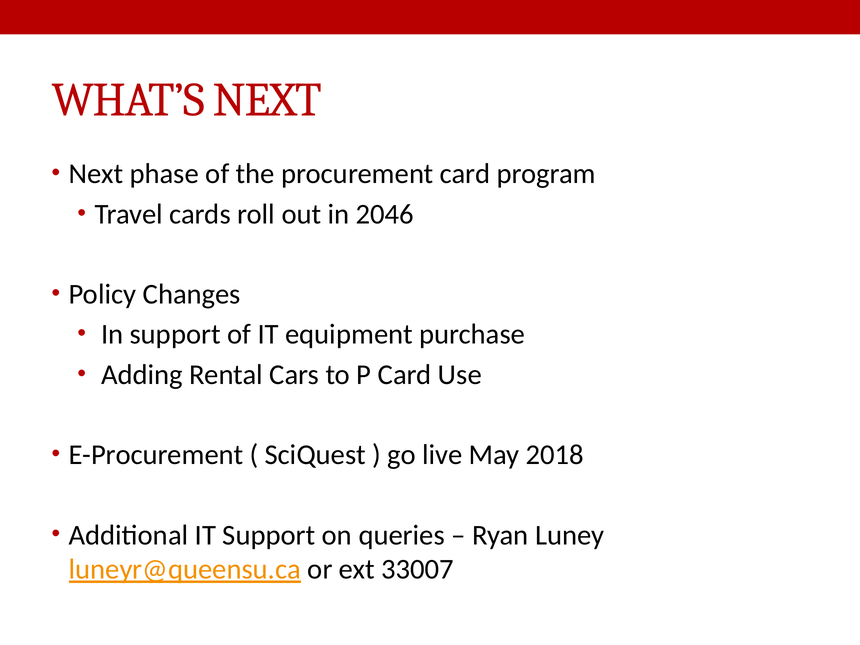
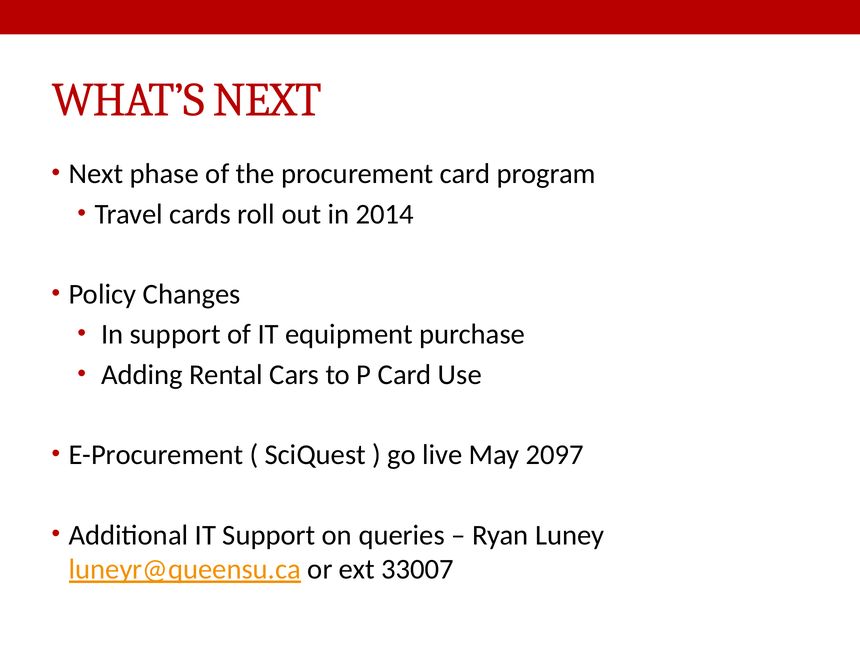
2046: 2046 -> 2014 (385, 214)
2018: 2018 -> 2097 (555, 455)
